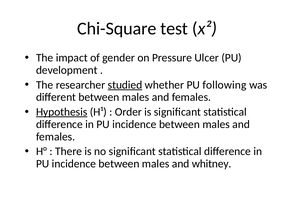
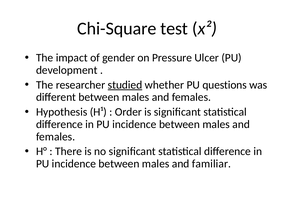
following: following -> questions (225, 85)
Hypothesis underline: present -> none (62, 112)
whitney: whitney -> familiar (211, 163)
